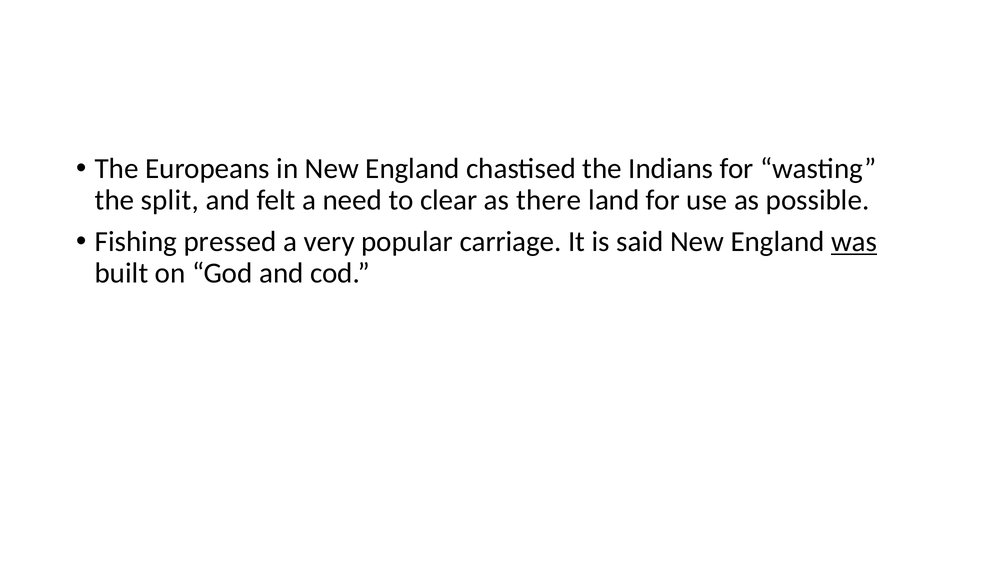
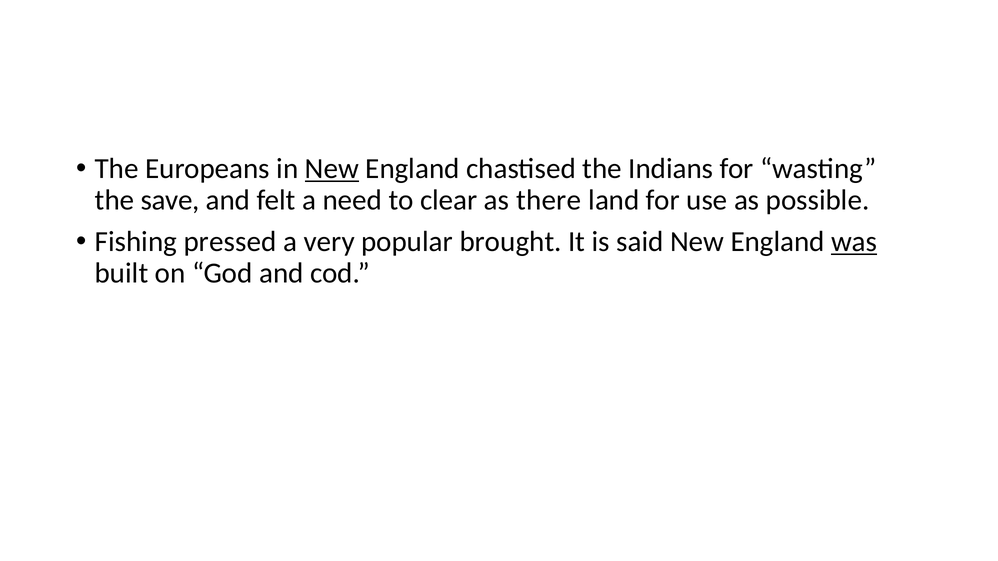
New underline: none -> present (332, 169)
split: split -> save (170, 200)
carriage: carriage -> brought (511, 242)
